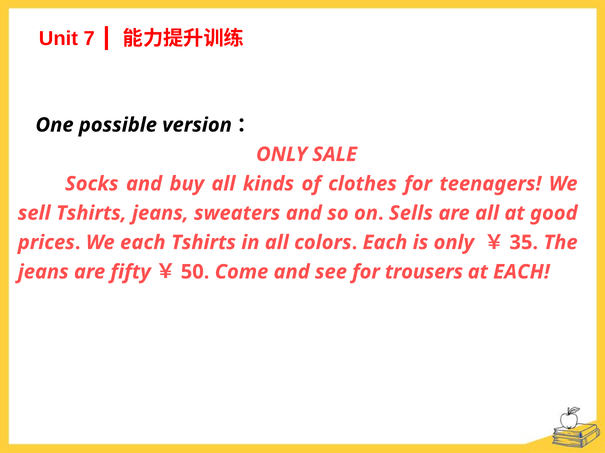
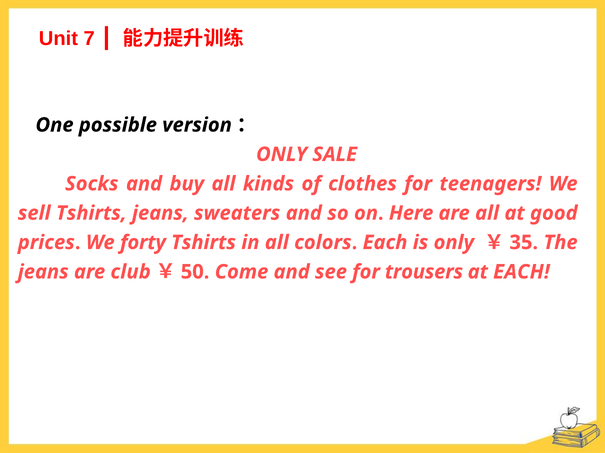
Sells: Sells -> Here (411, 213)
We each: each -> forty (143, 243)
fifty: fifty -> club (131, 272)
